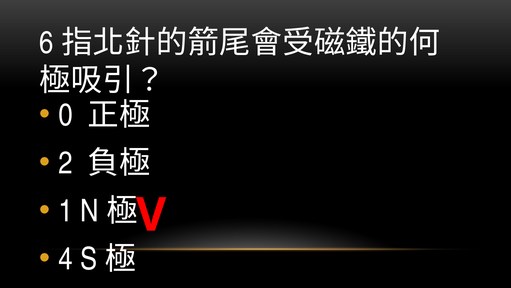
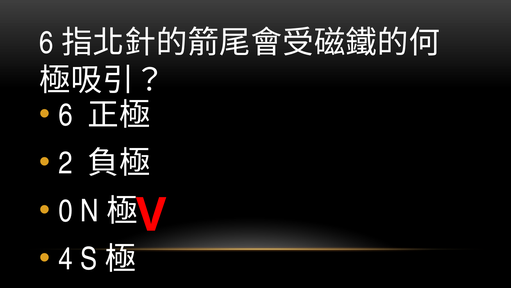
0: 0 -> 6 (65, 115)
1: 1 -> 0 (65, 211)
